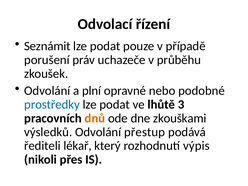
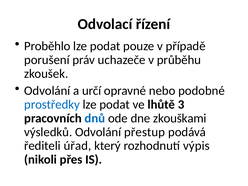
Seznámit: Seznámit -> Proběhlo (47, 46)
plní: plní -> určí (92, 91)
dnů colour: orange -> blue (95, 118)
lékař: lékař -> úřad (77, 146)
